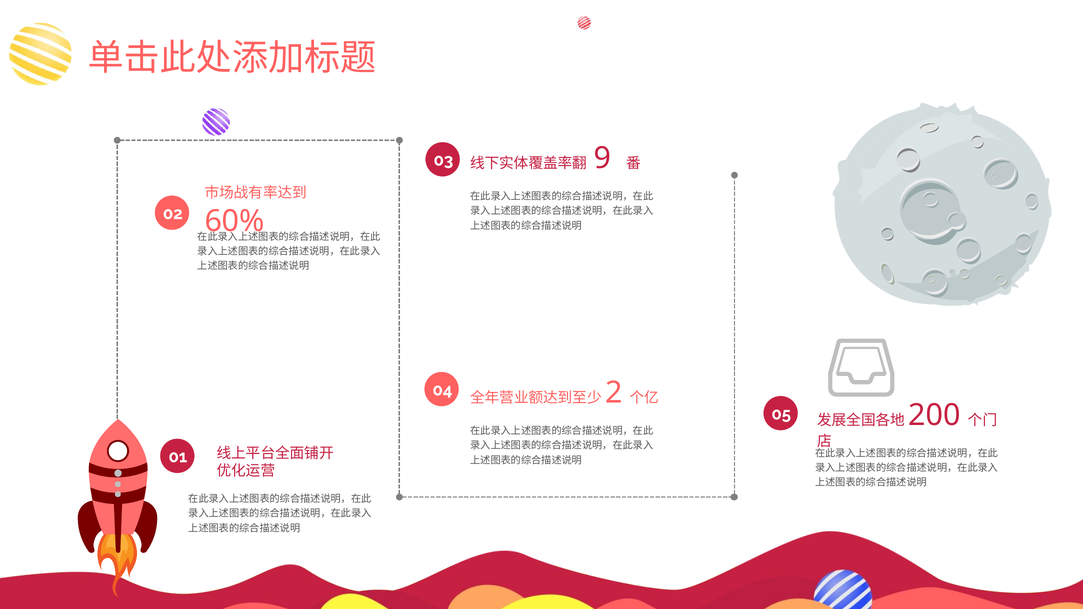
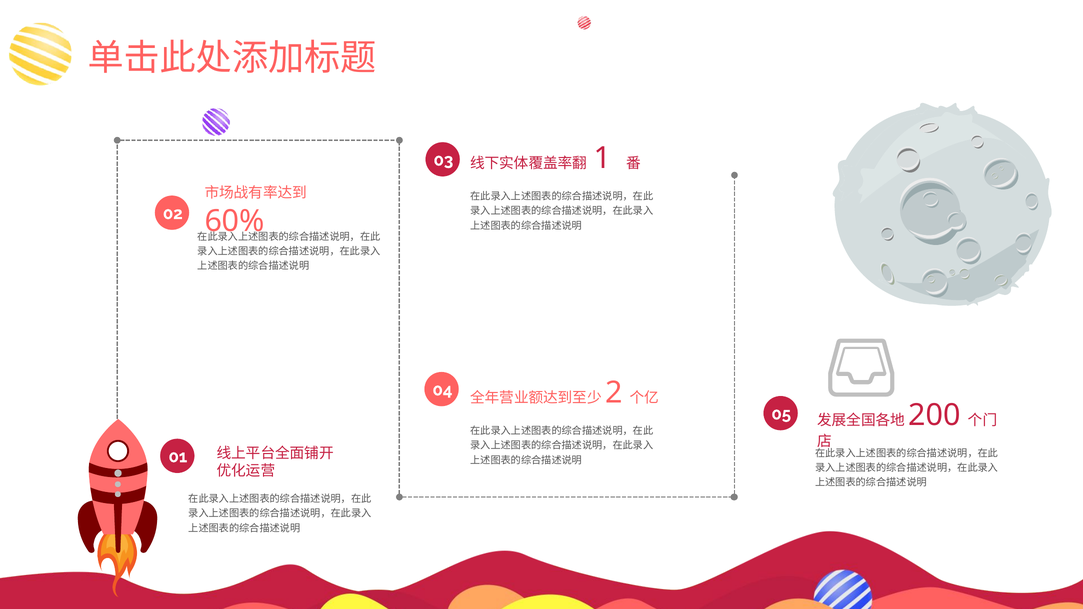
9: 9 -> 1 (603, 158)
